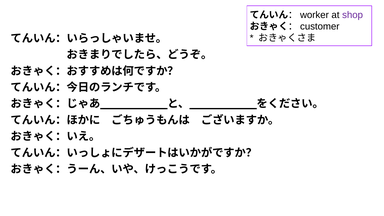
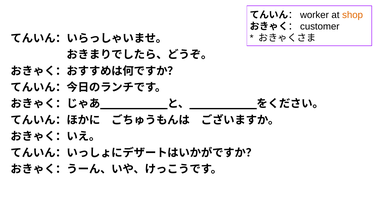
shop colour: purple -> orange (353, 15)
